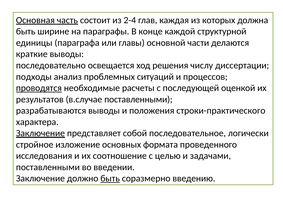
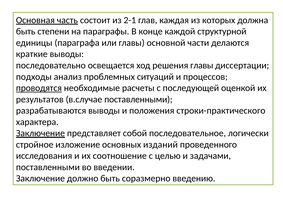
2-4: 2-4 -> 2-1 (130, 20)
ширине: ширине -> степени (53, 32)
решения числу: числу -> главы (202, 65)
формата: формата -> изданий (160, 145)
быть underline: present -> none (110, 179)
